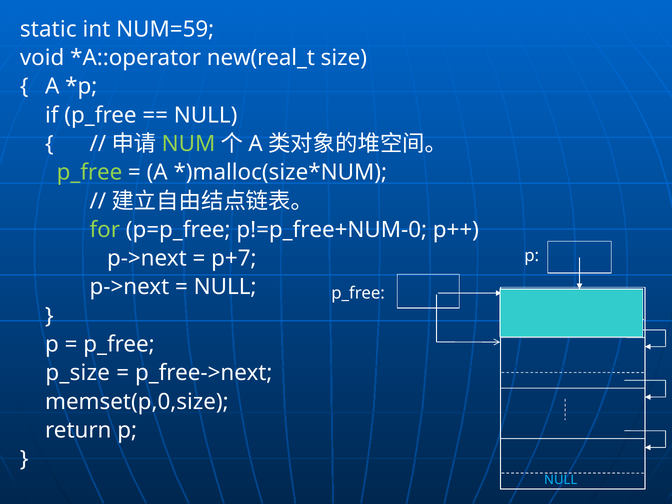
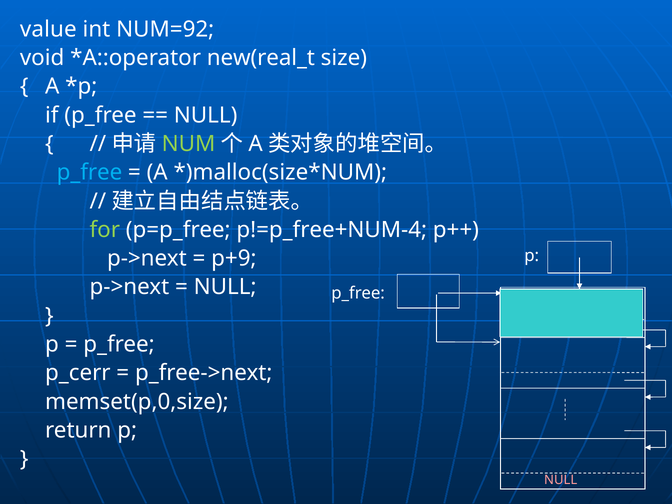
static: static -> value (48, 29)
NUM=59: NUM=59 -> NUM=92 (165, 29)
p_free colour: light green -> light blue (90, 172)
p!=p_free+NUM-0: p!=p_free+NUM-0 -> p!=p_free+NUM-4 (332, 230)
p+7: p+7 -> p+9 (234, 258)
p_size: p_size -> p_cerr (78, 373)
NULL colour: light blue -> pink (561, 480)
